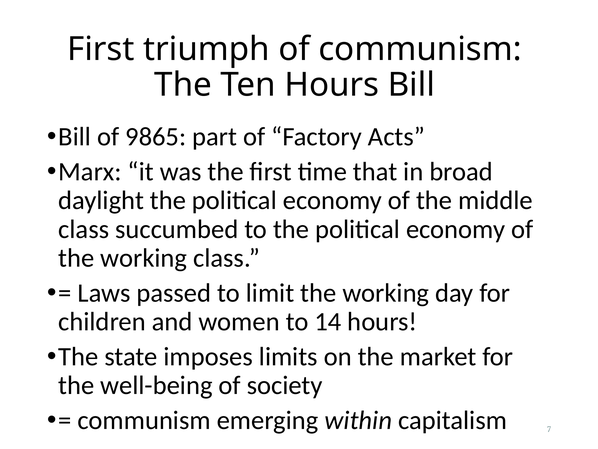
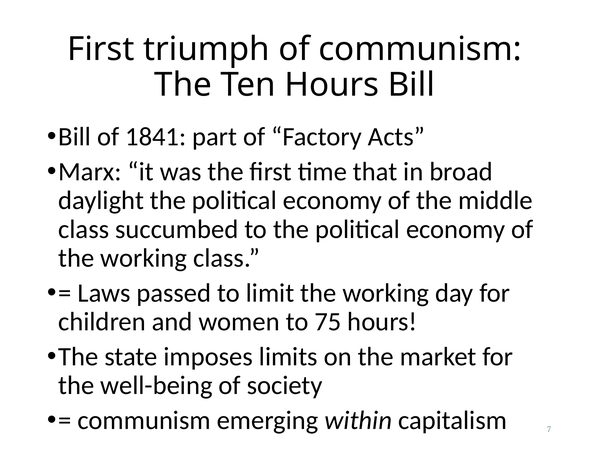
9865: 9865 -> 1841 (156, 137)
14: 14 -> 75 (328, 321)
